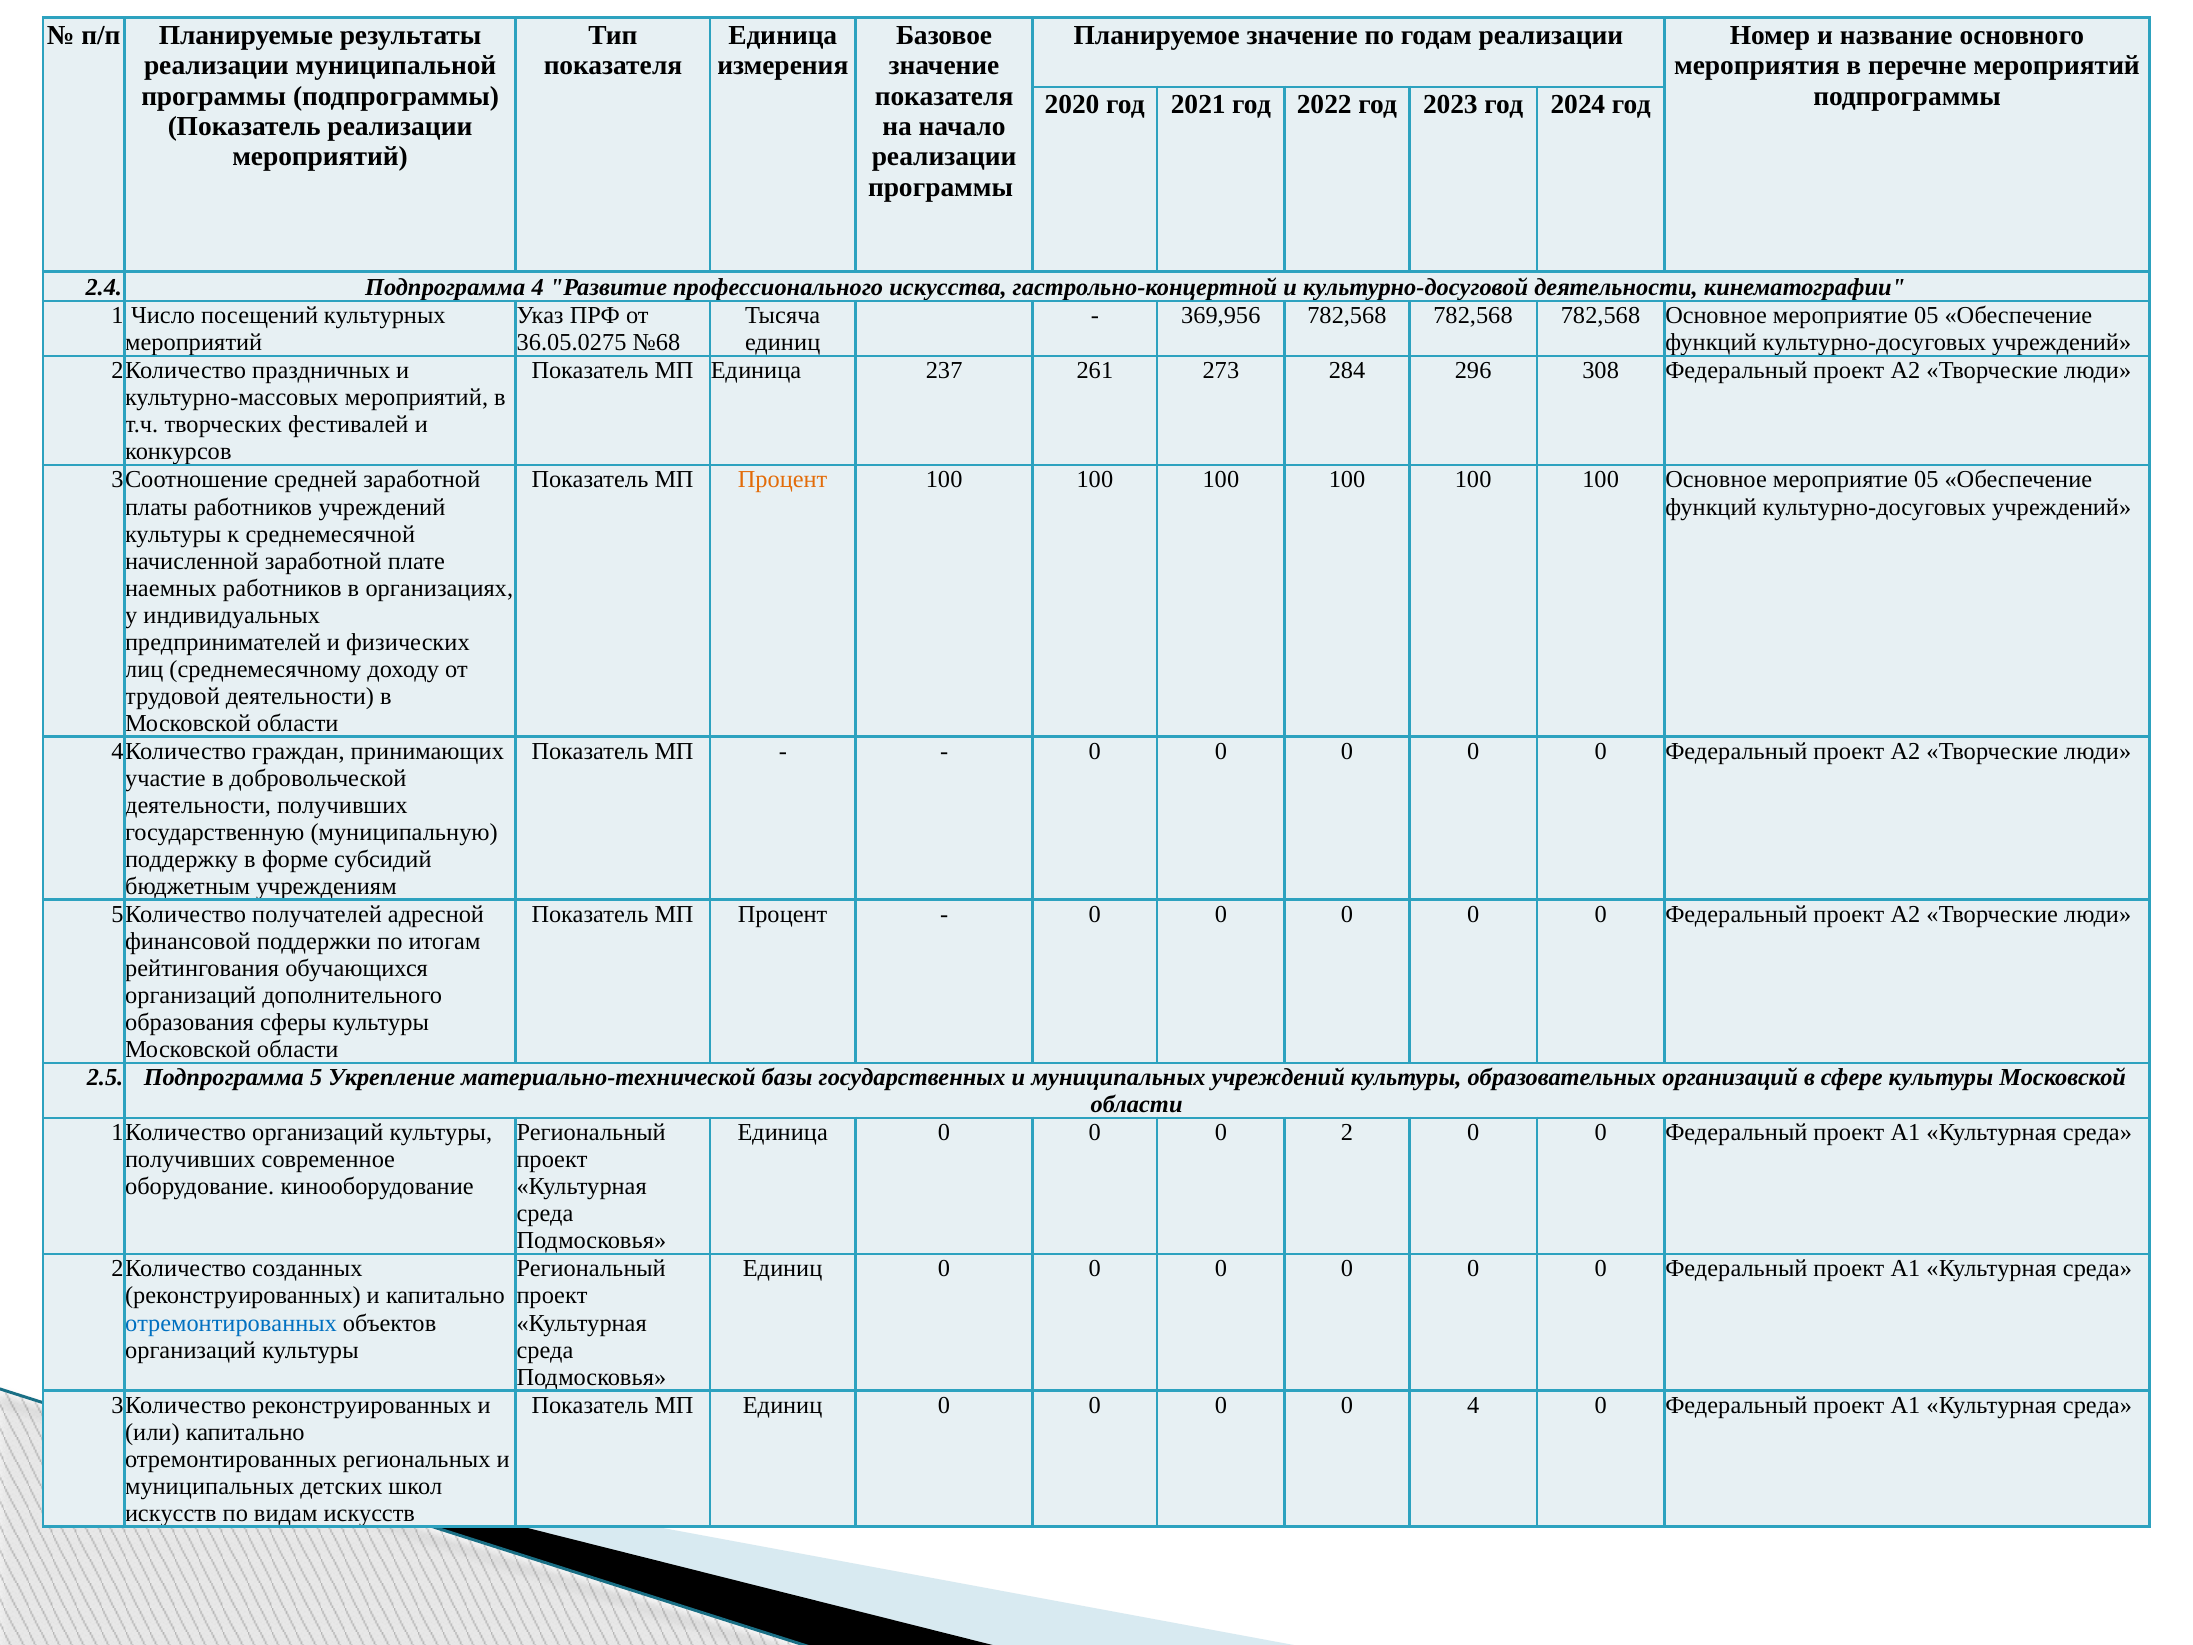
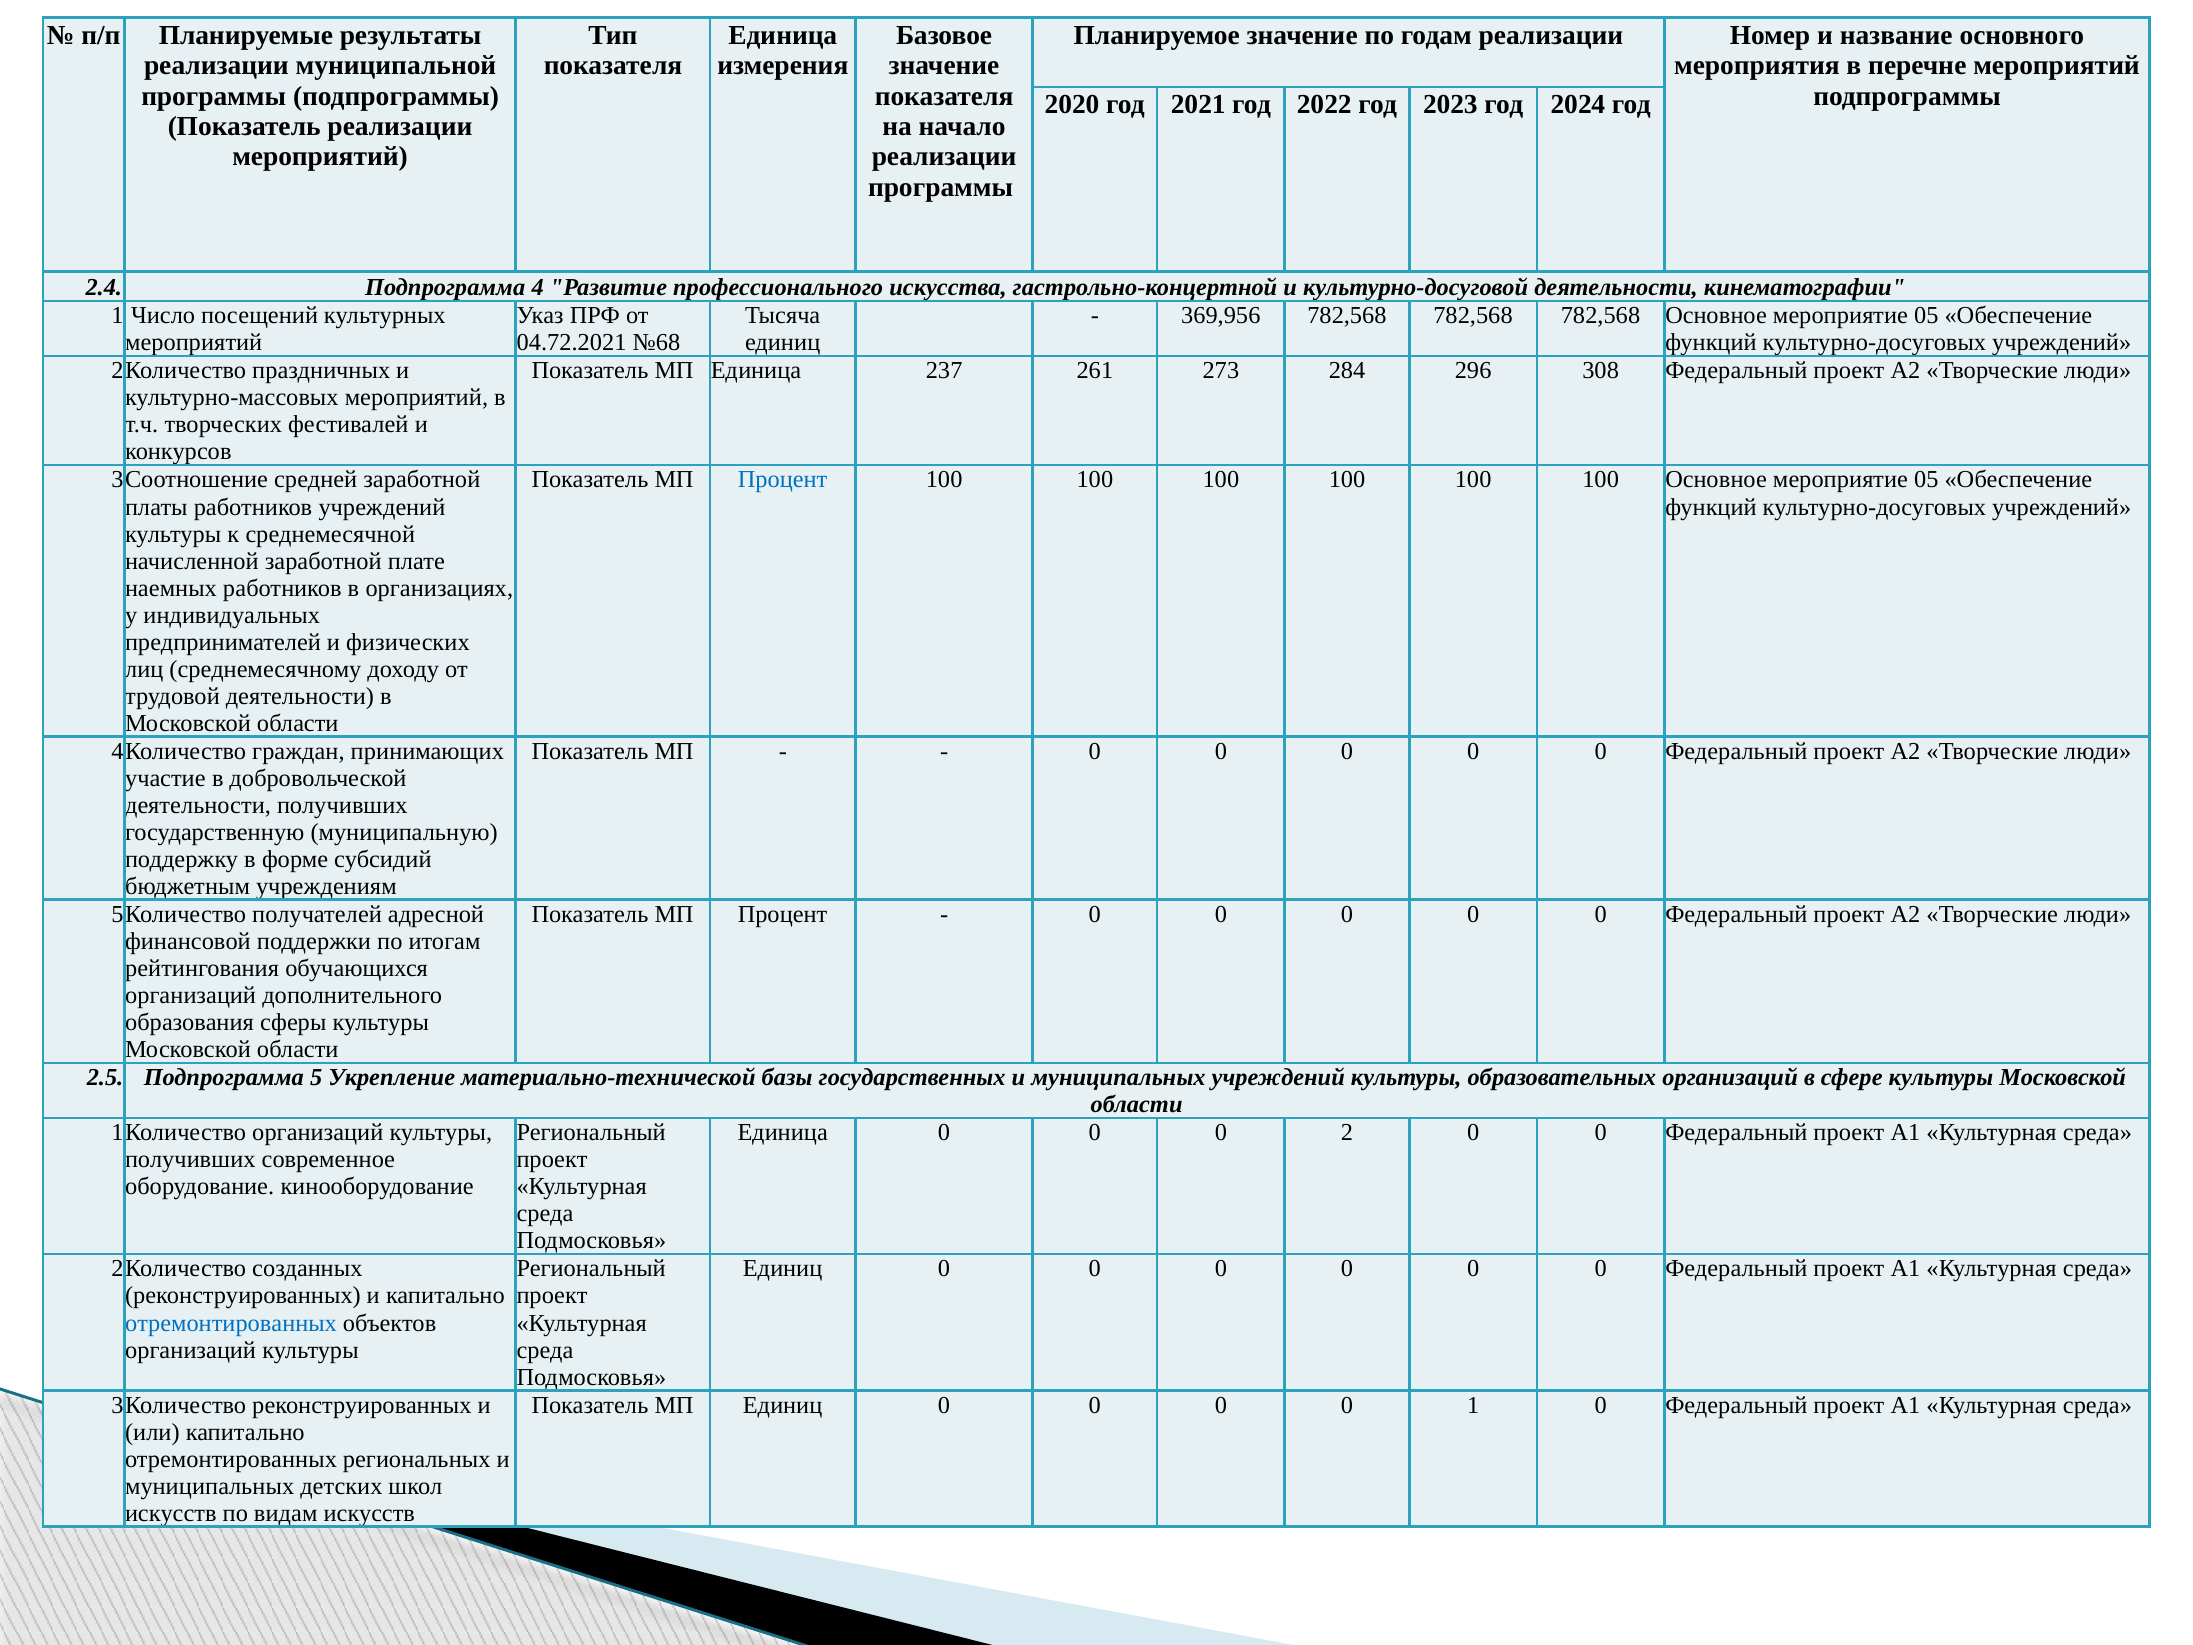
36.05.0275: 36.05.0275 -> 04.72.2021 (572, 343)
Процент colour: orange -> blue (783, 480)
0 4: 4 -> 1 (1473, 1405)
